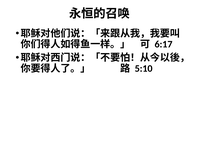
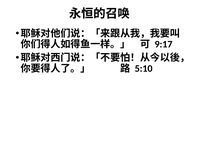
6:17: 6:17 -> 9:17 (164, 44)
